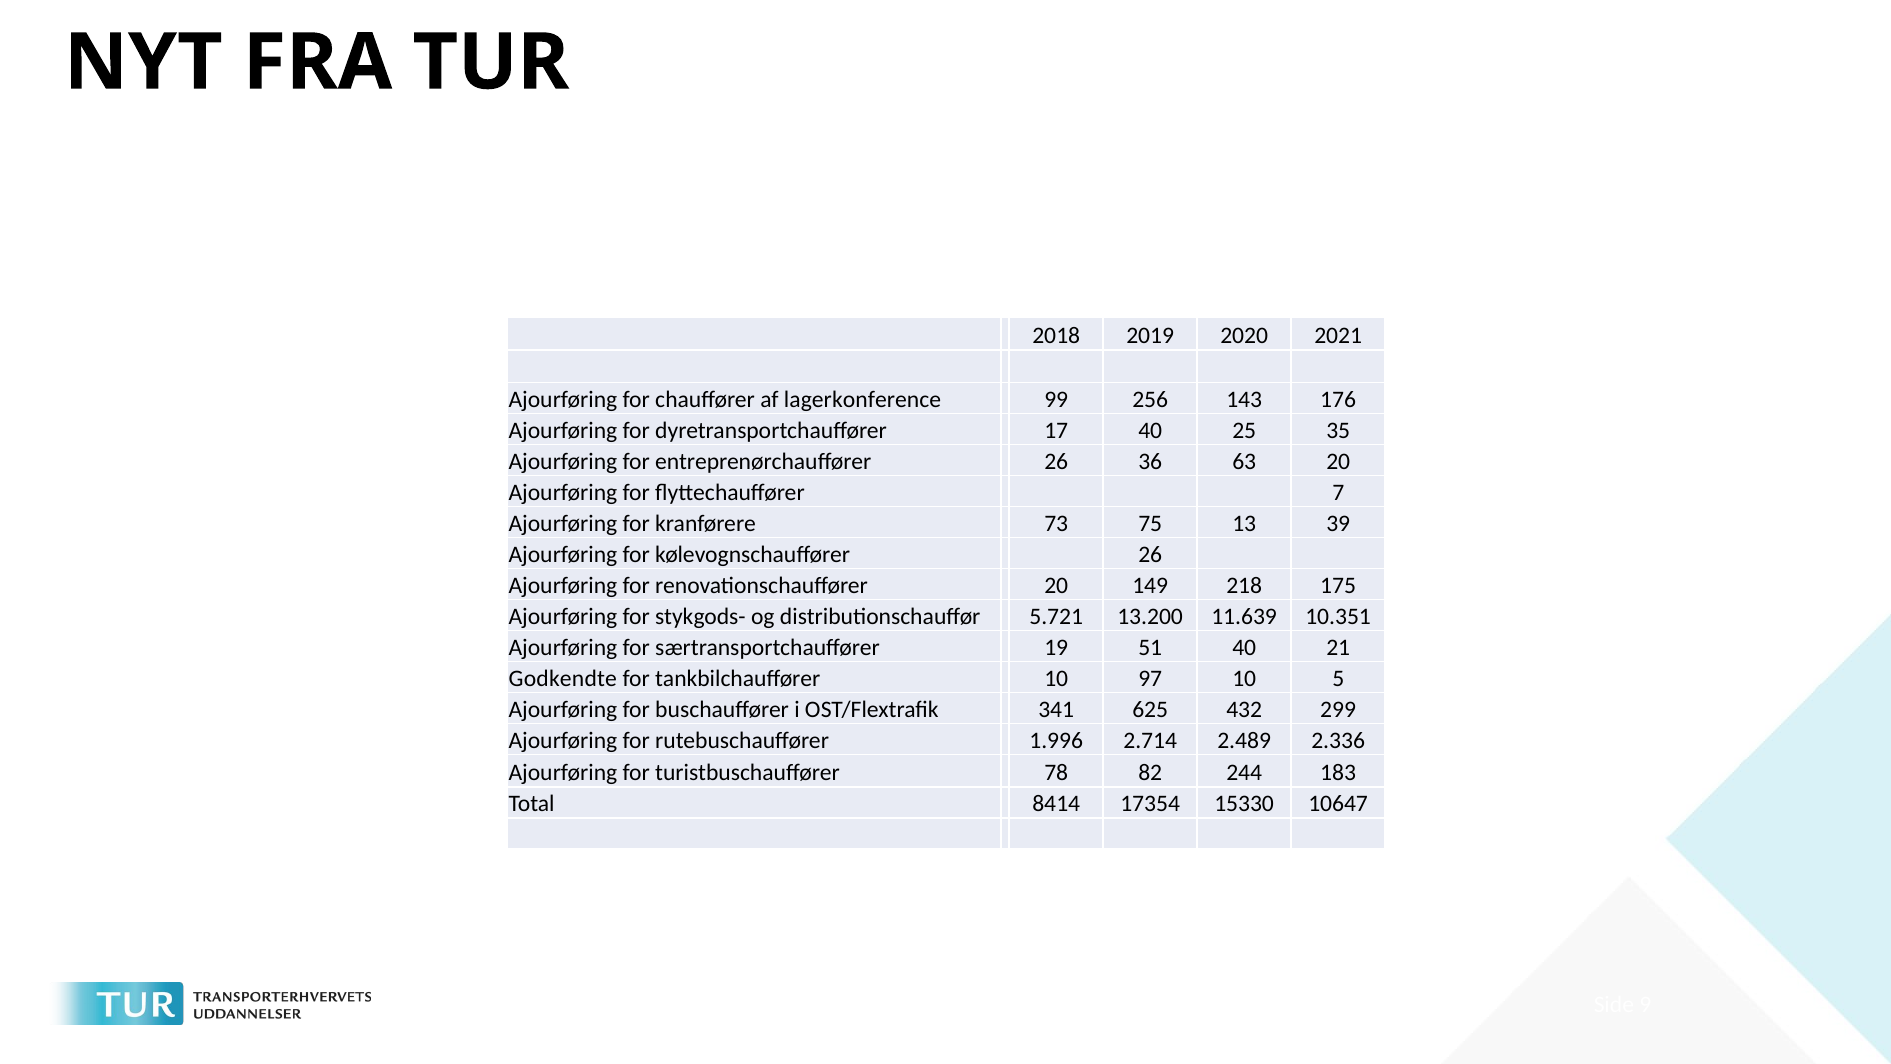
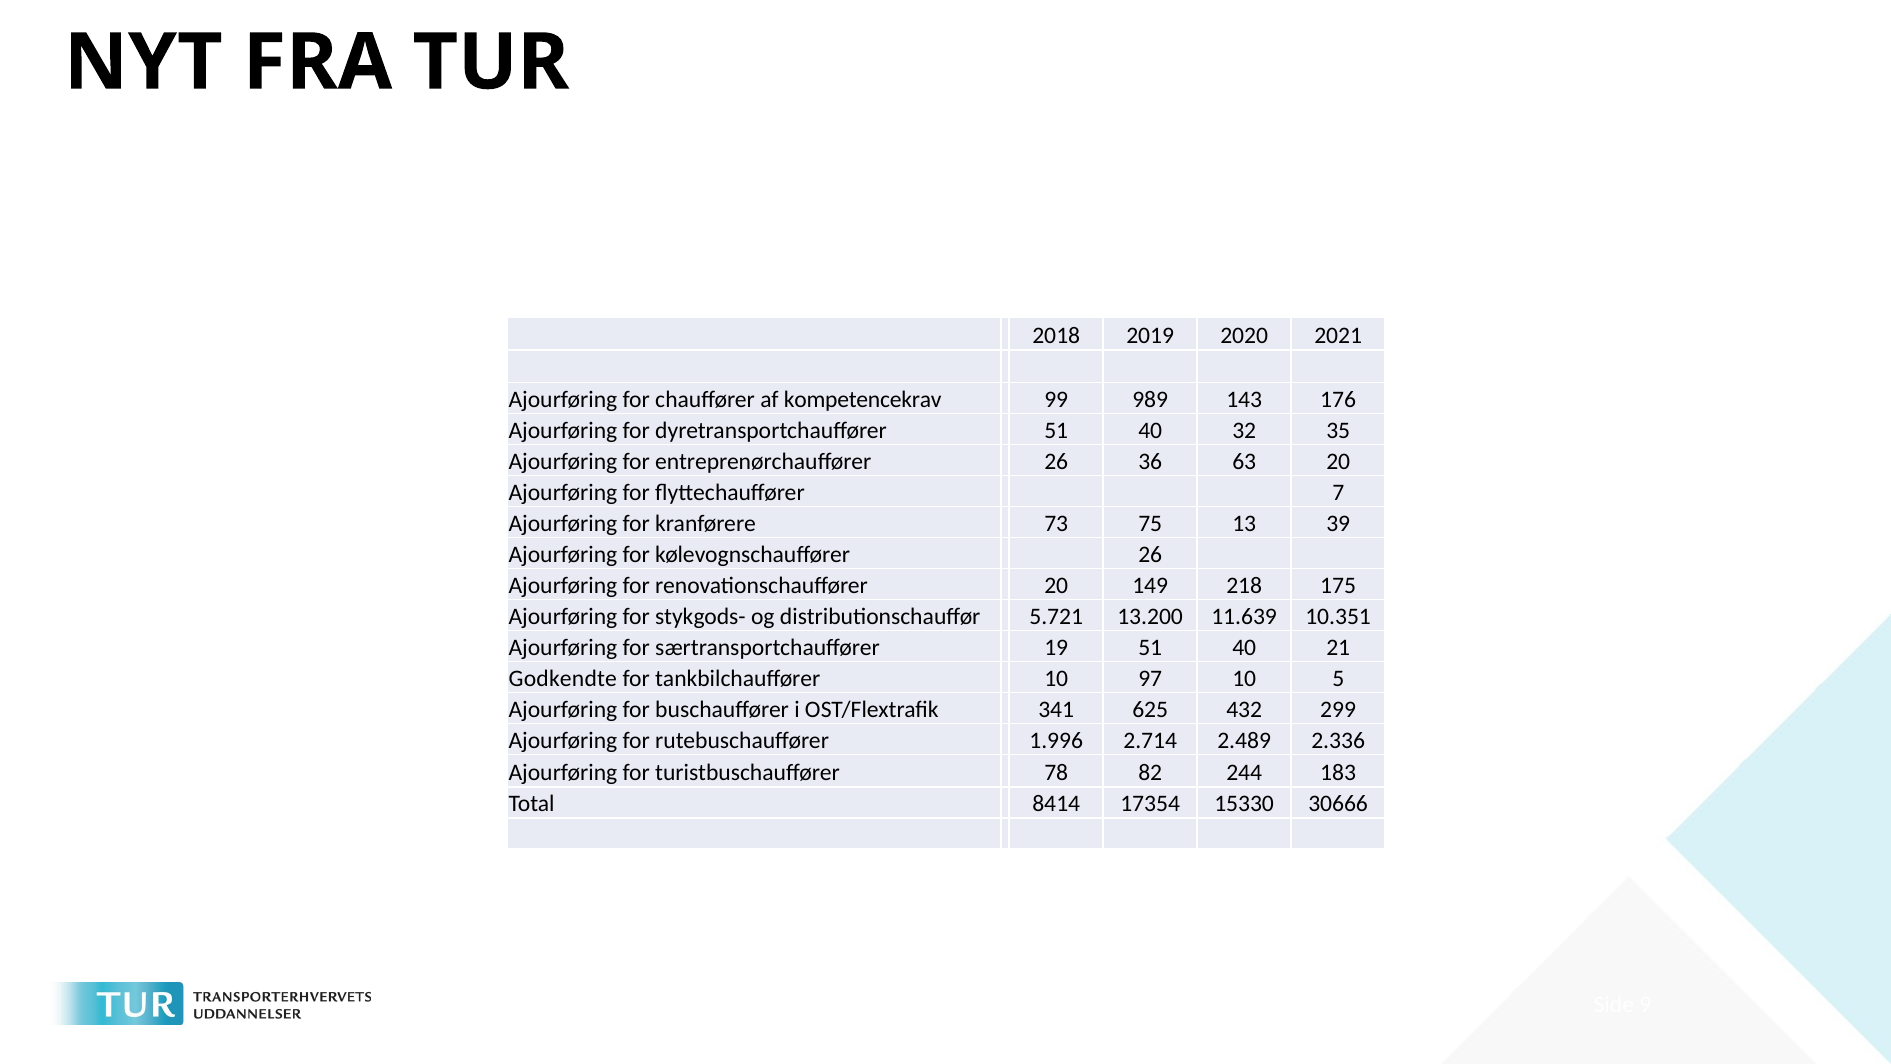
lagerkonference: lagerkonference -> kompetencekrav (863, 399)
256: 256 -> 989 (1150, 399)
dyretransportchauffører 17: 17 -> 51 (1056, 430)
25: 25 -> 32 (1244, 430)
10647: 10647 -> 30666 (1338, 804)
